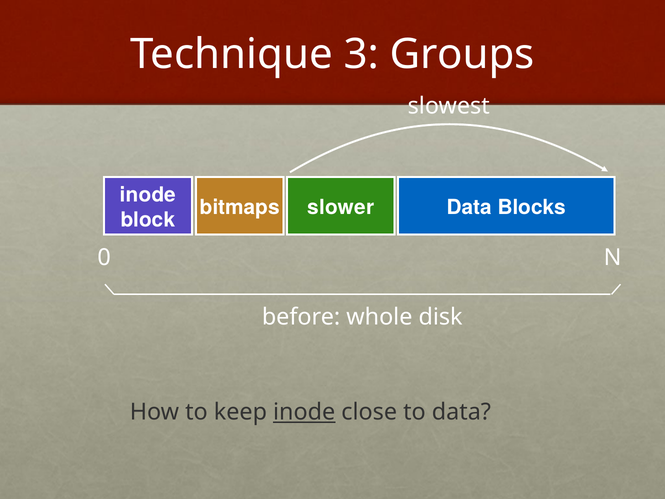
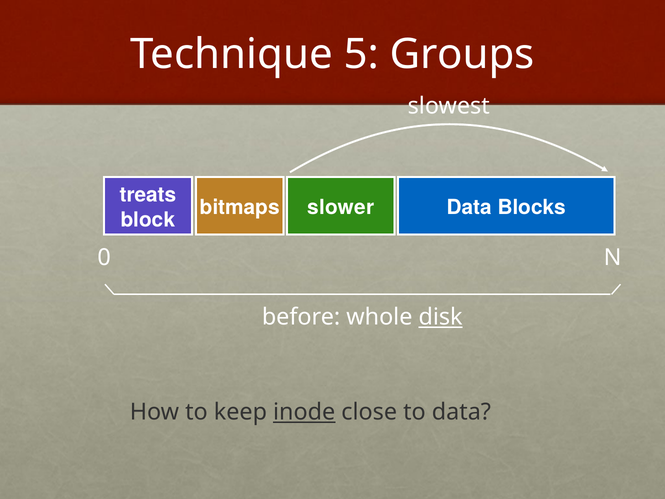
3: 3 -> 5 (361, 54)
inode: inode -> treats (148, 195)
disk underline: none -> present (441, 317)
